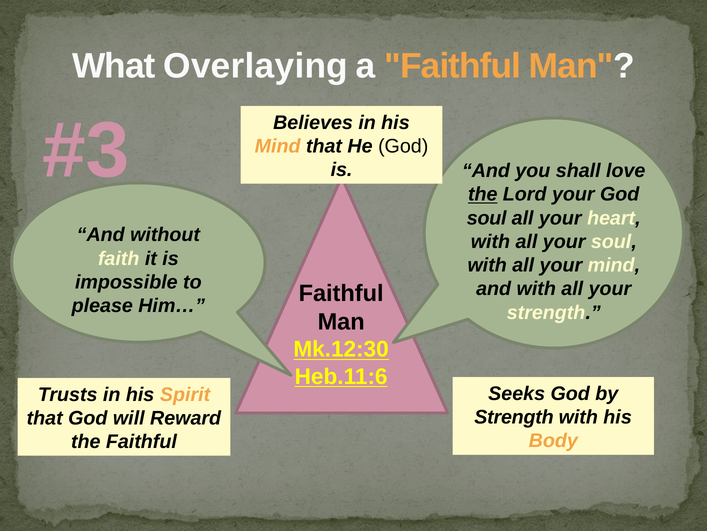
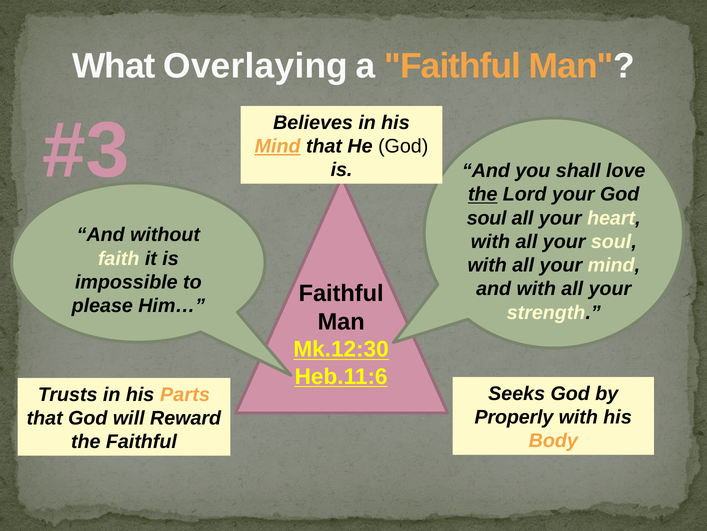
Mind underline: none -> present (278, 146)
Spirit: Spirit -> Parts (185, 394)
Strength: Strength -> Properly (514, 417)
